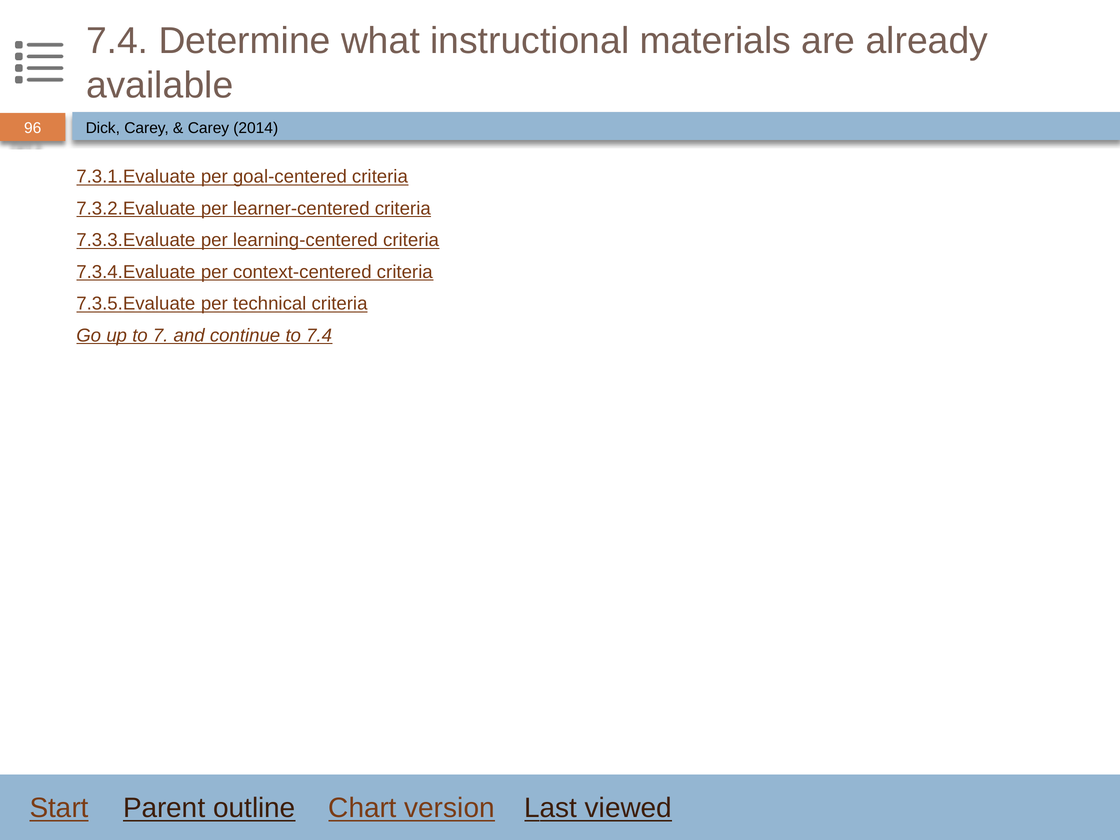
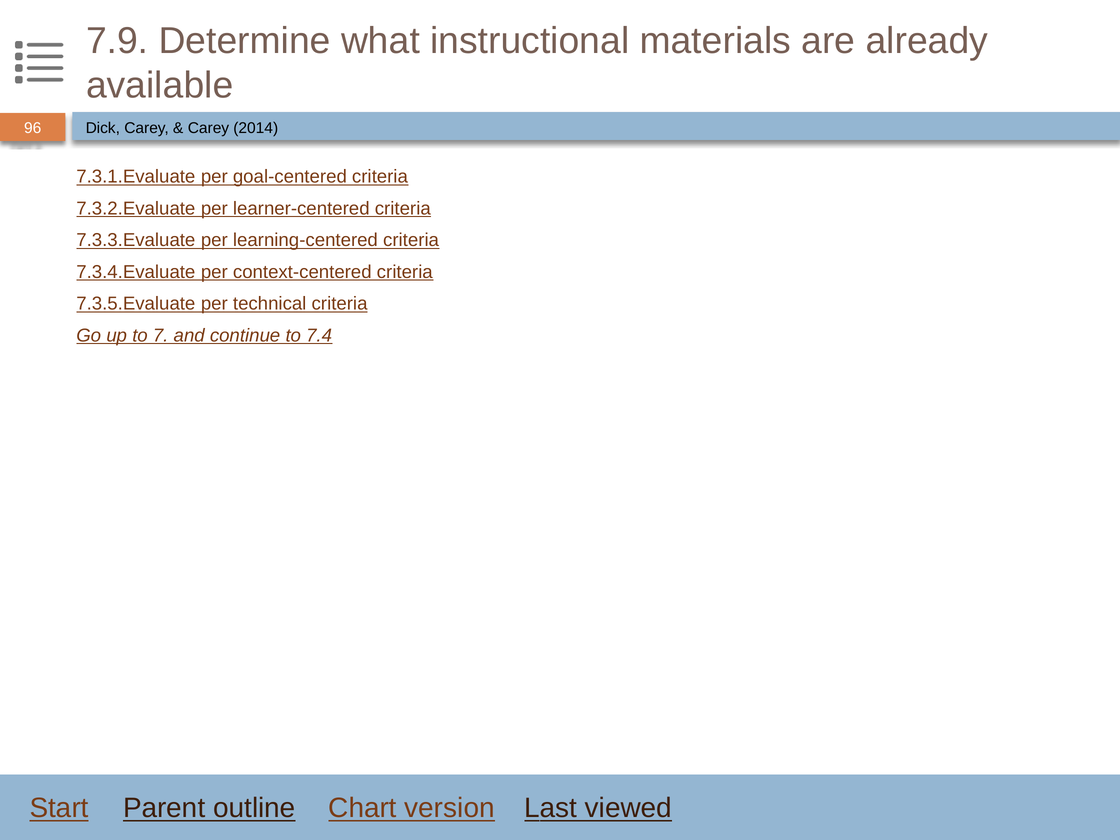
7.4: 7.4 -> 7.9 (117, 41)
